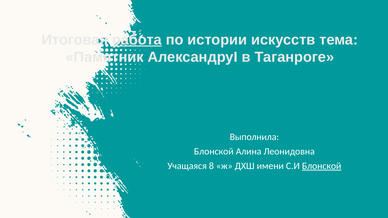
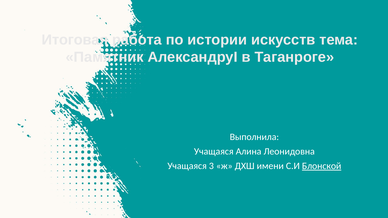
работа underline: present -> none (137, 40)
Блонской: Блонской -> Учащаяся (214, 152)
8: 8 -> 3 (211, 166)
